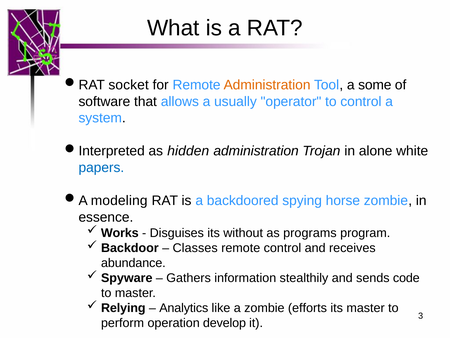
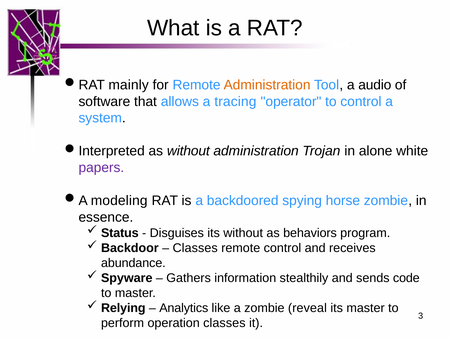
socket: socket -> mainly (129, 85)
some: some -> audio (375, 85)
usually: usually -> tracing (235, 101)
as hidden: hidden -> without (188, 151)
papers colour: blue -> purple (101, 167)
Works: Works -> Status (120, 233)
programs: programs -> behaviors (310, 233)
efforts: efforts -> reveal (307, 308)
operation develop: develop -> classes (224, 323)
